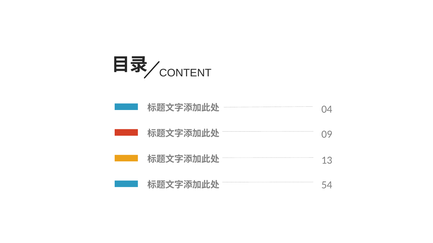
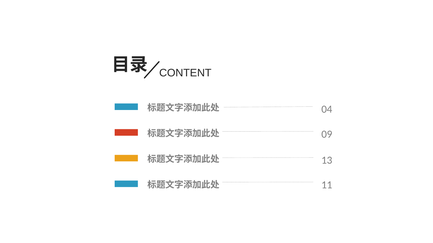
54: 54 -> 11 (327, 185)
